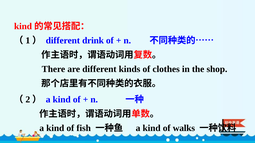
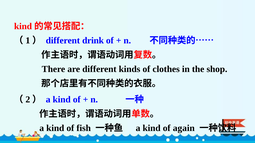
walks: walks -> again (184, 129)
